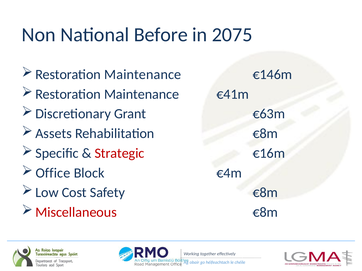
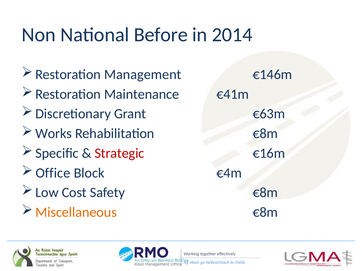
2075: 2075 -> 2014 (232, 35)
Maintenance: Maintenance -> Management (143, 75)
Assets: Assets -> Works (54, 134)
Miscellaneous colour: red -> orange (76, 213)
